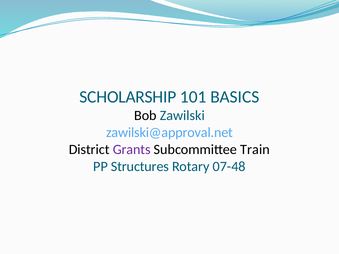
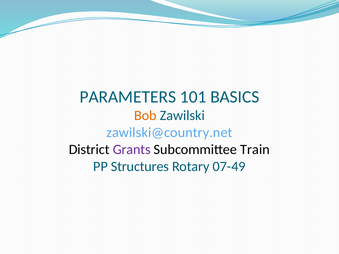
SCHOLARSHIP: SCHOLARSHIP -> PARAMETERS (128, 97)
Bob colour: black -> orange (145, 116)
zawilski@approval.net: zawilski@approval.net -> zawilski@country.net (169, 133)
07-48: 07-48 -> 07-49 (229, 167)
